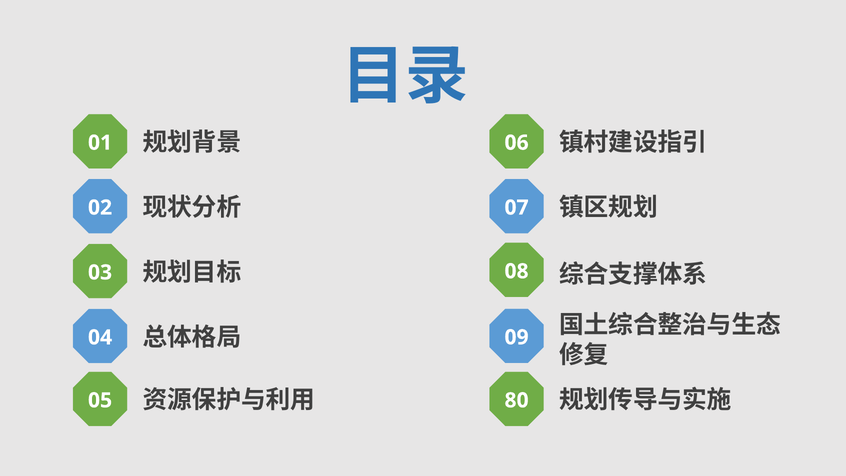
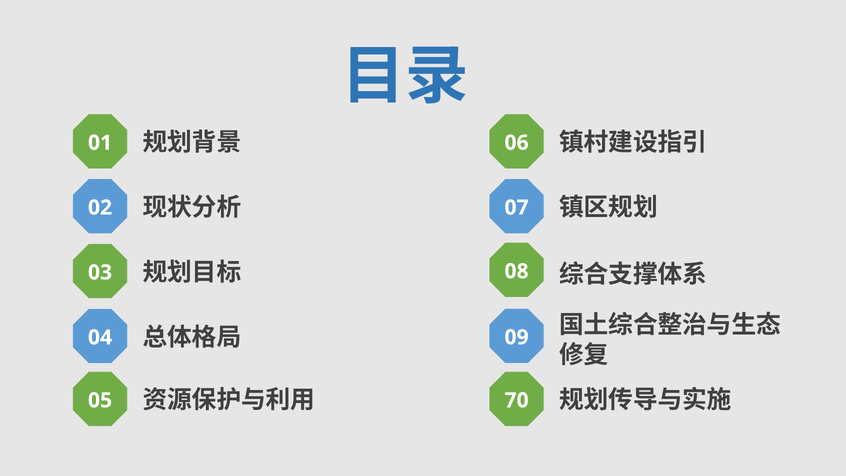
80: 80 -> 70 (517, 400)
